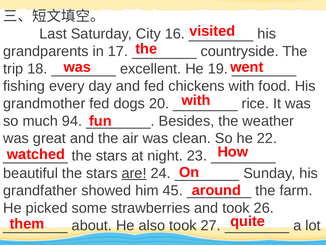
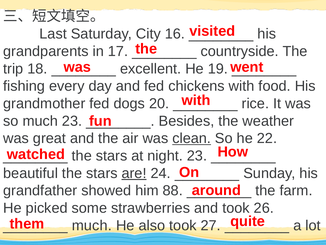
much 94: 94 -> 23 (72, 121)
clean underline: none -> present (192, 138)
45: 45 -> 88 (173, 190)
about: about -> much (92, 225)
